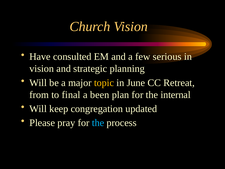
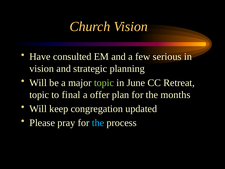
topic colour: yellow -> light green (104, 83)
from: from -> topic (39, 95)
been: been -> offer (100, 95)
internal: internal -> months (175, 95)
